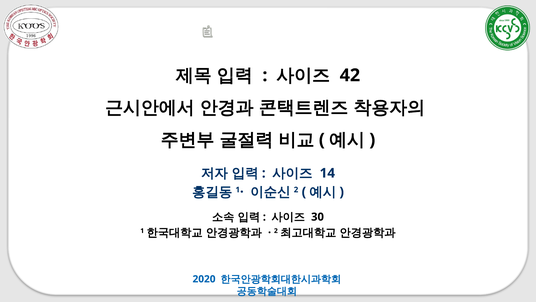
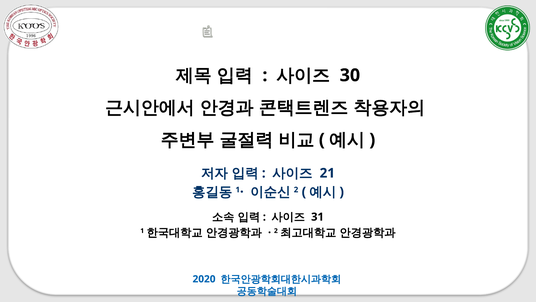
42: 42 -> 30 (350, 75)
14: 14 -> 21 (327, 173)
30: 30 -> 31 (318, 217)
